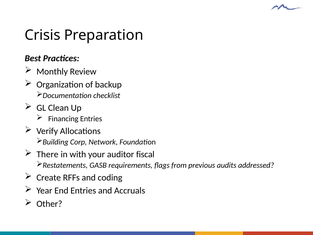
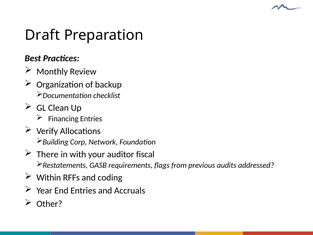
Crisis: Crisis -> Draft (42, 35)
Create: Create -> Within (49, 177)
